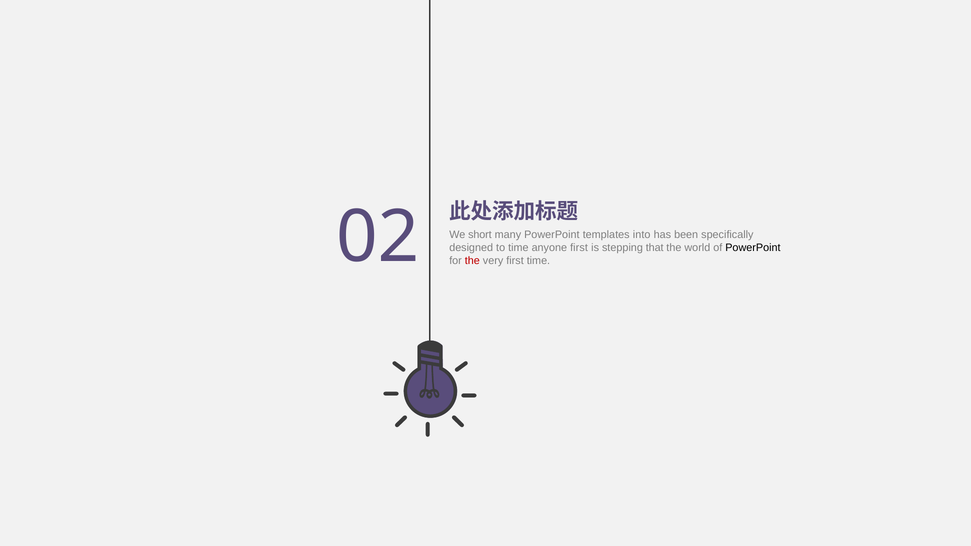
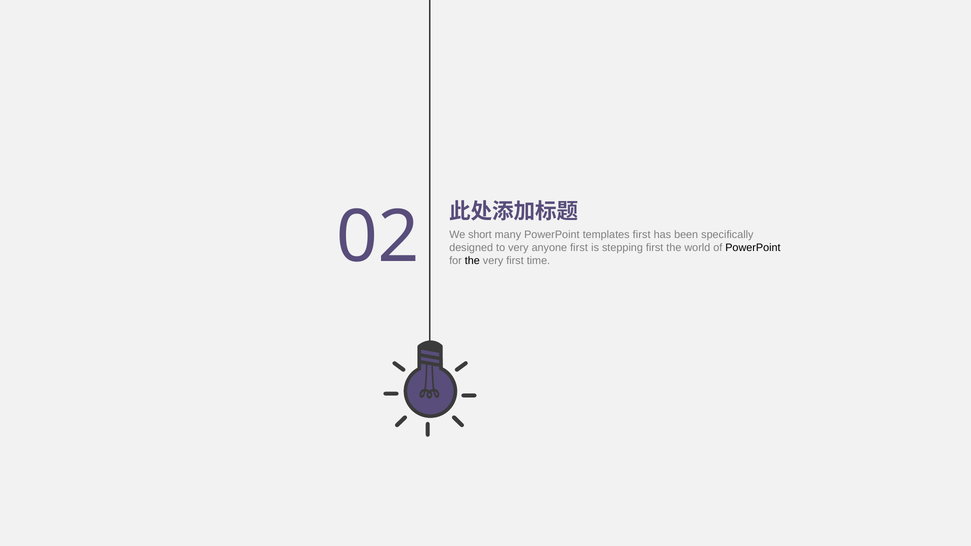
templates into: into -> first (642, 235)
to time: time -> very (518, 248)
stepping that: that -> first (655, 248)
the colour: red -> black (472, 261)
